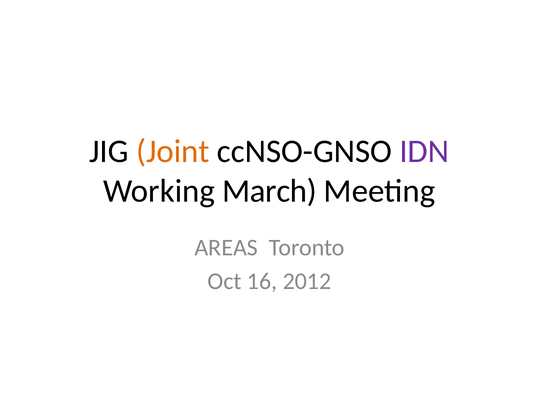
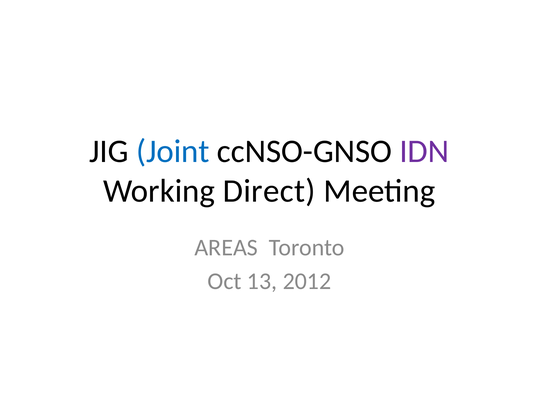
Joint colour: orange -> blue (173, 151)
March: March -> Direct (269, 191)
16: 16 -> 13 (262, 281)
